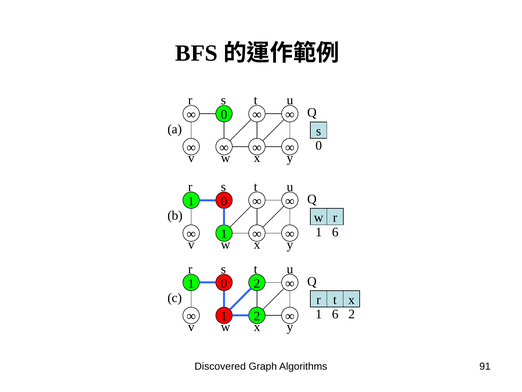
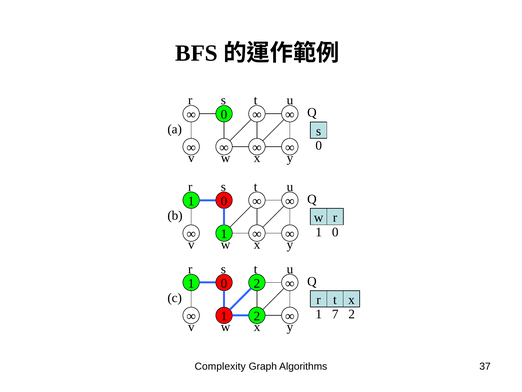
6: 6 -> 0 (335, 232)
6: 6 -> 7 (335, 314)
Discovered: Discovered -> Complexity (220, 366)
91: 91 -> 37 (485, 366)
